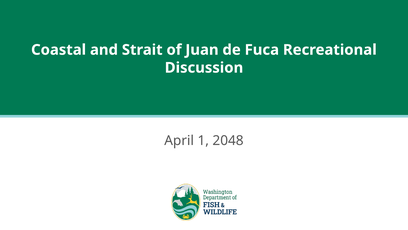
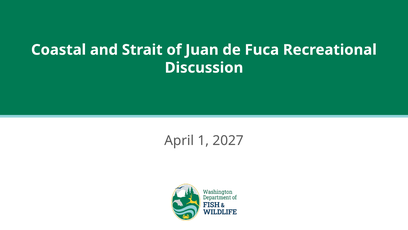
2048: 2048 -> 2027 (228, 140)
